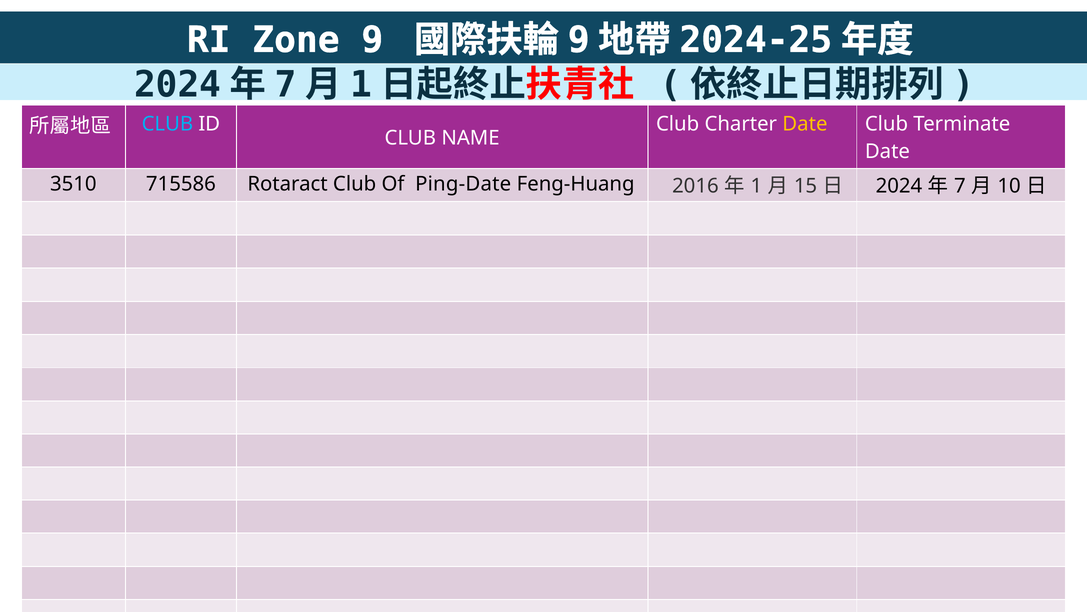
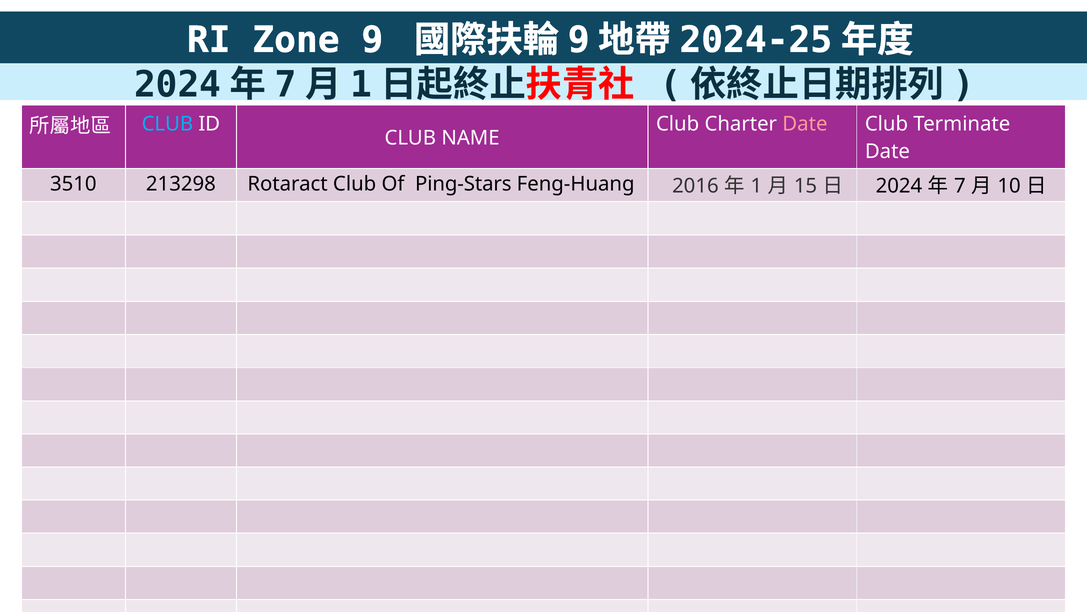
Date colour: yellow -> pink (805, 124)
715586: 715586 -> 213298 (181, 184)
Ping-Date: Ping-Date -> Ping-Stars (463, 184)
